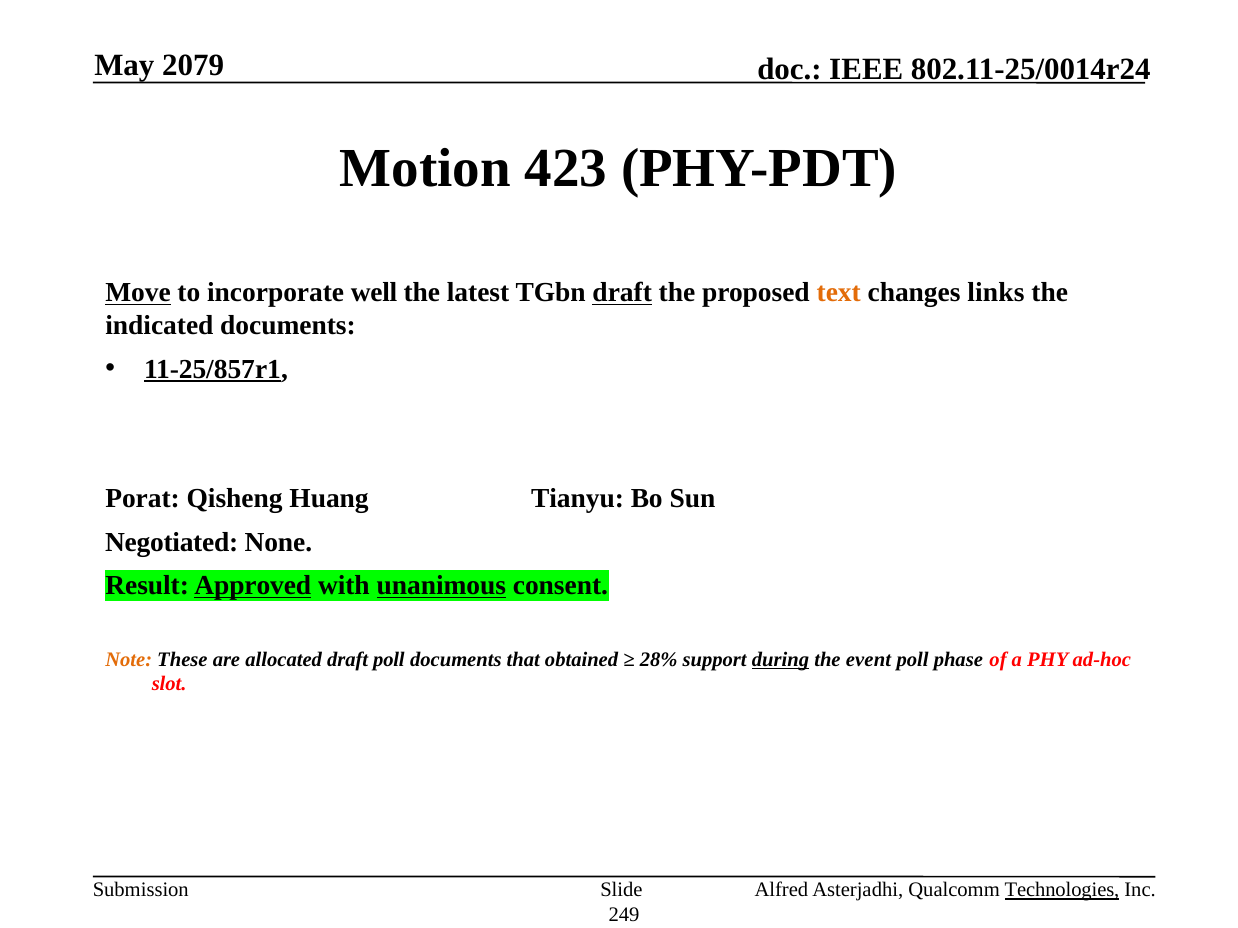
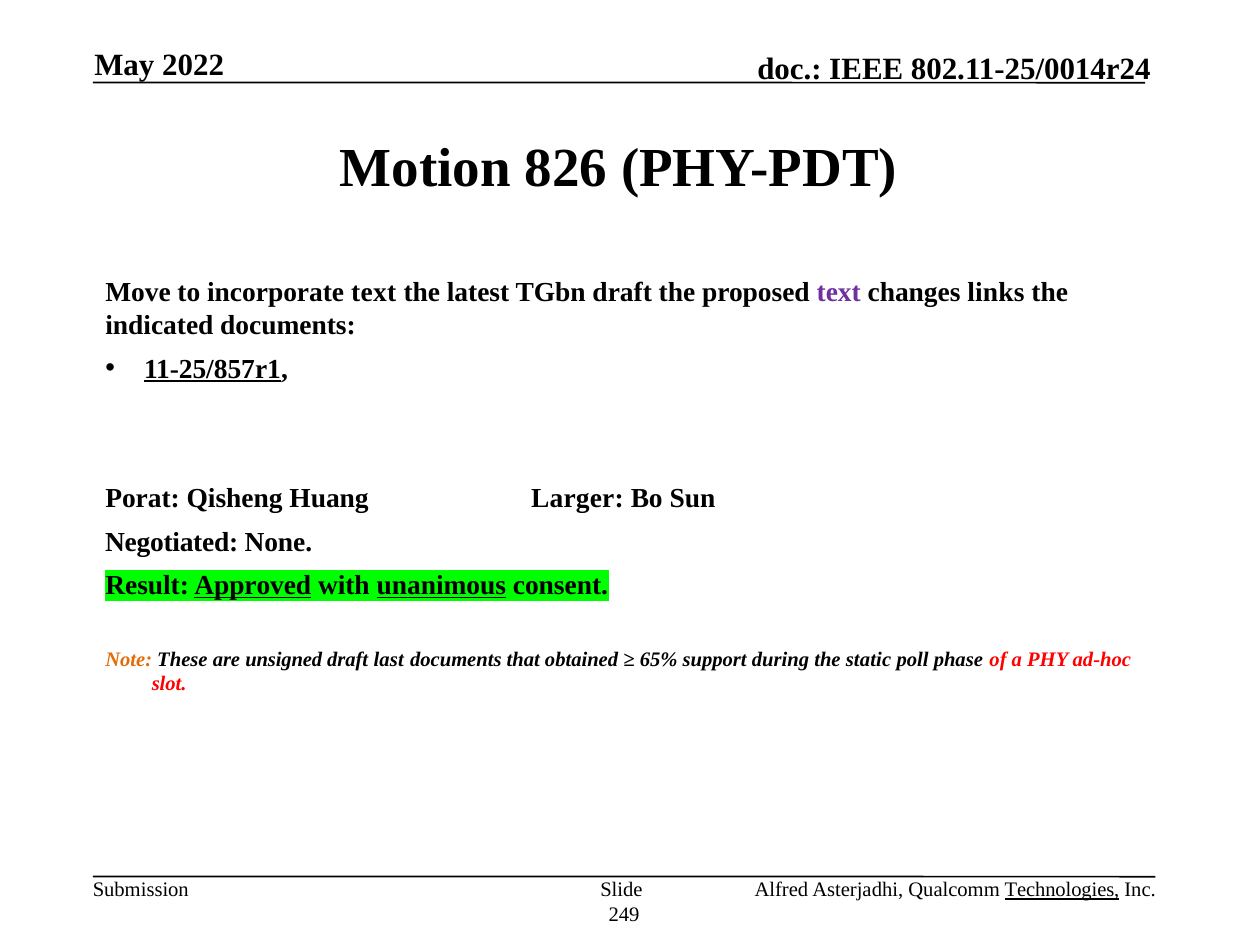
2079: 2079 -> 2022 (193, 66)
423: 423 -> 826 (566, 169)
Move underline: present -> none (138, 293)
incorporate well: well -> text (374, 293)
draft underline: present -> none (622, 293)
text colour: orange -> purple (839, 293)
Tianyu: Tianyu -> Larger (577, 499)
allocated: allocated -> unsigned (284, 660)
draft poll: poll -> last (389, 660)
28%: 28% -> 65% (659, 660)
during underline: present -> none (780, 660)
event: event -> static (868, 660)
